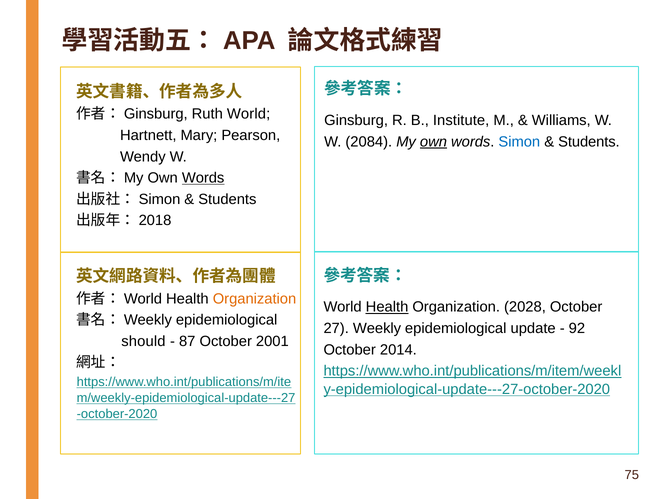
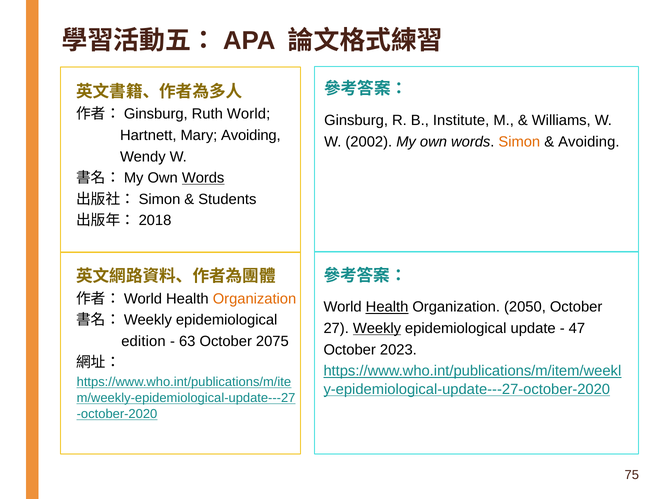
Mary Pearson: Pearson -> Avoiding (251, 135)
2084: 2084 -> 2002 (369, 142)
own underline: present -> none (433, 142)
Simon colour: blue -> orange (519, 142)
Students: Students -> Avoiding (589, 142)
2028: 2028 -> 2050 (525, 307)
Weekly underline: none -> present (377, 328)
92: 92 -> 47 (577, 328)
should: should -> edition (143, 341)
87: 87 -> 63 (187, 341)
2001: 2001 -> 2075 (272, 341)
2014: 2014 -> 2023 (398, 349)
